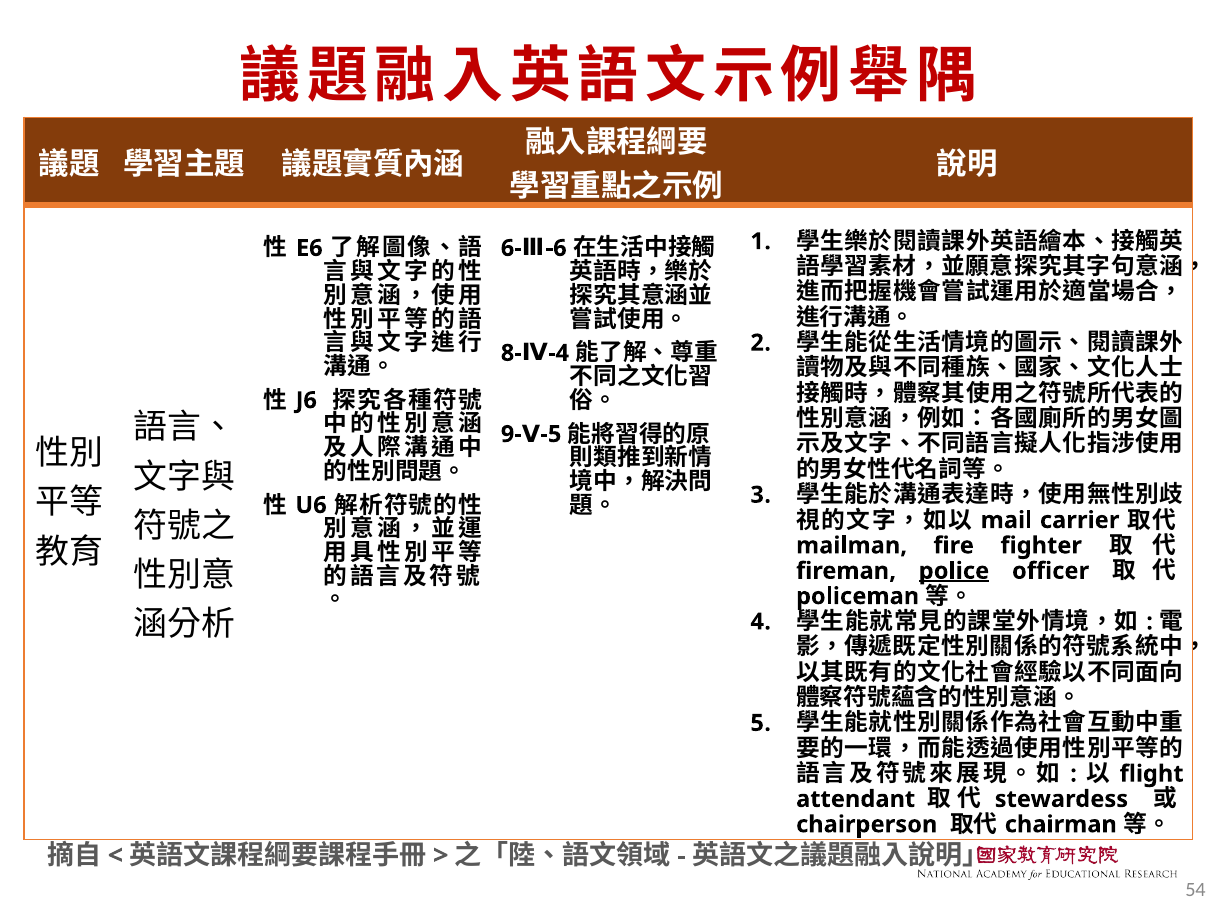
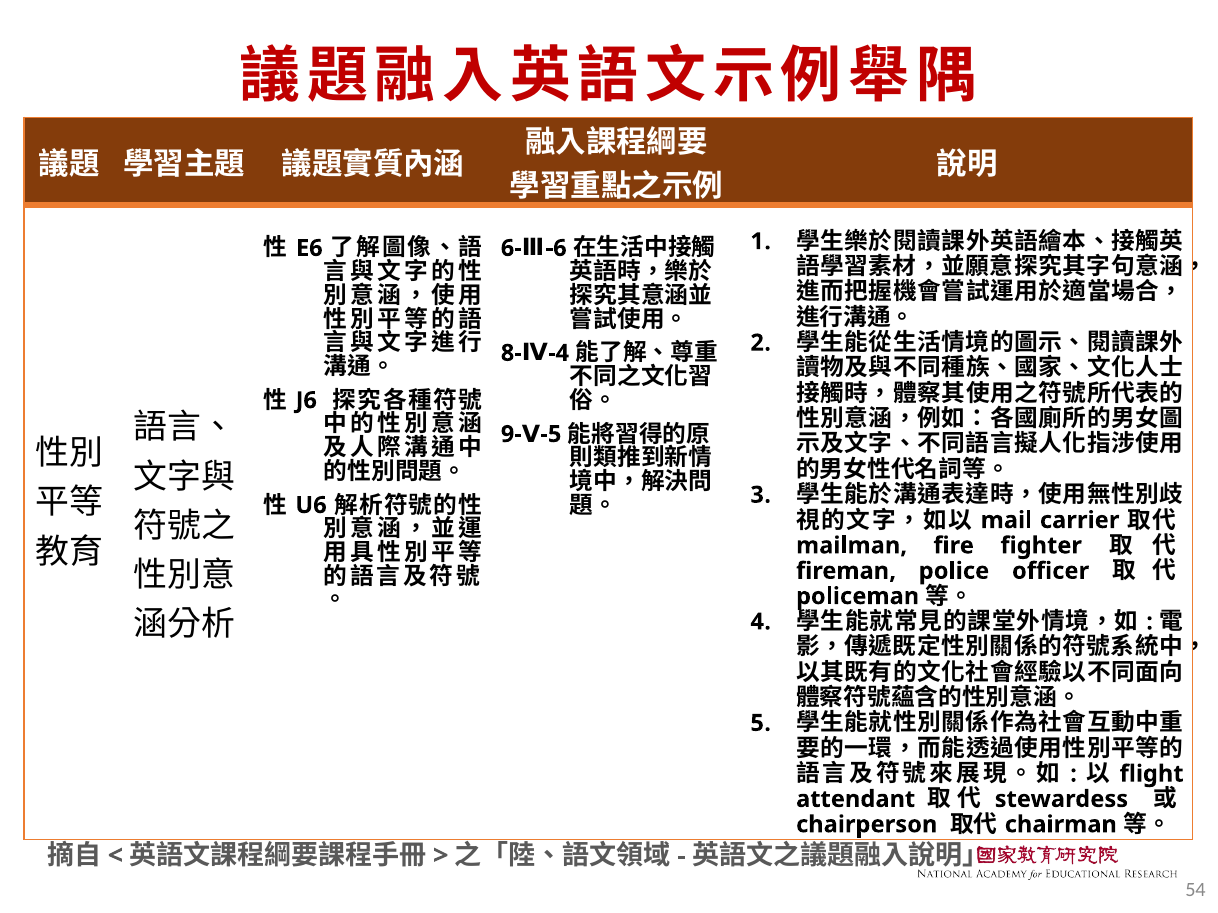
police underline: present -> none (954, 571)
